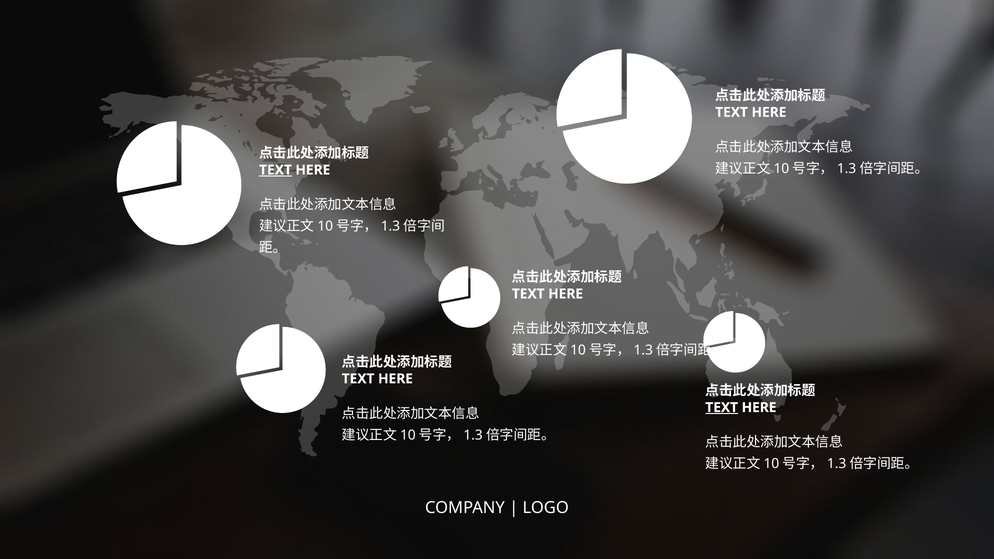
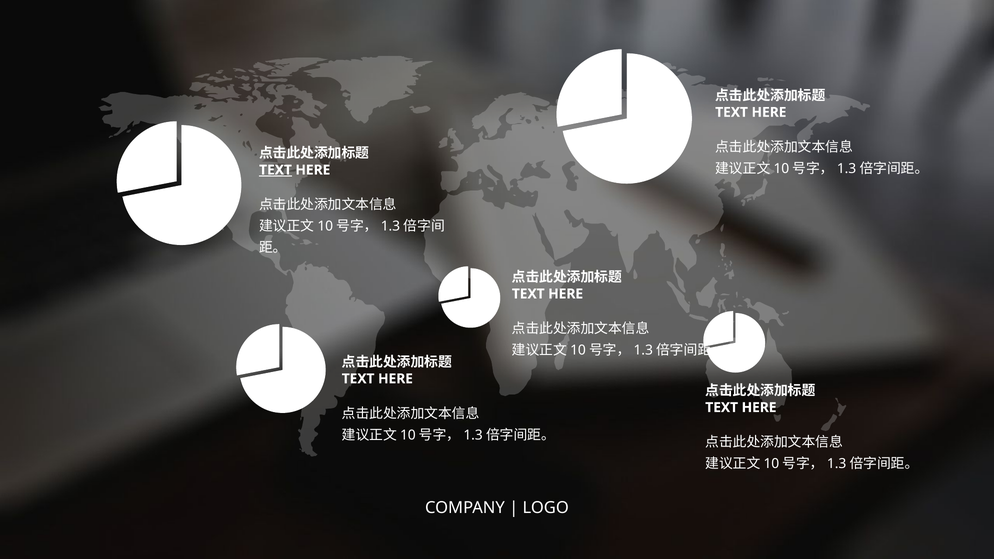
TEXT underline: present -> none (722, 408)
